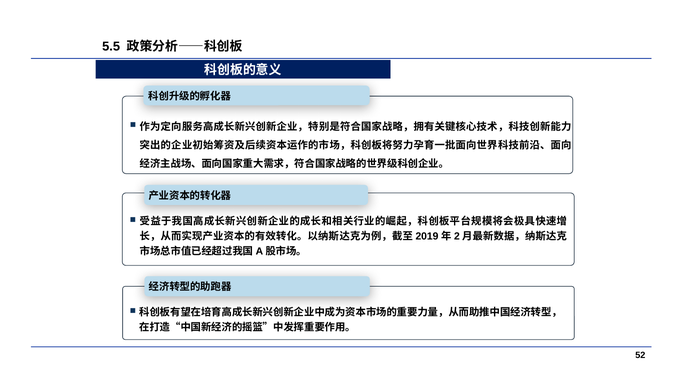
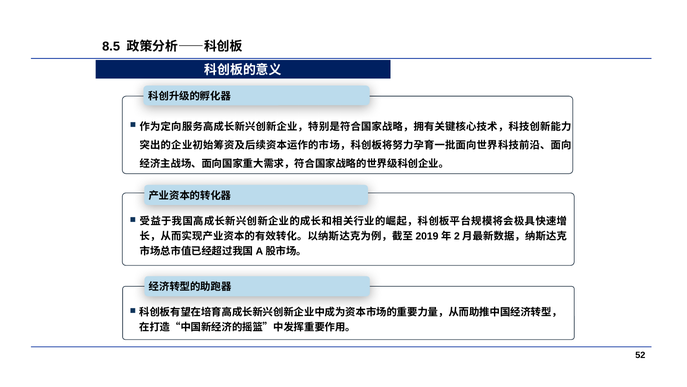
5.5: 5.5 -> 8.5 (111, 46)
